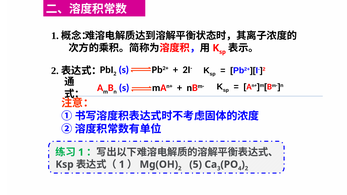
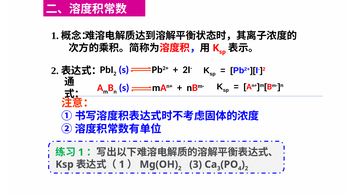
2 5: 5 -> 3 (196, 165)
